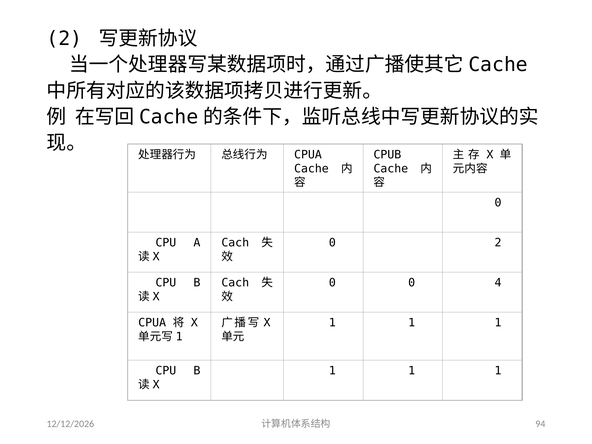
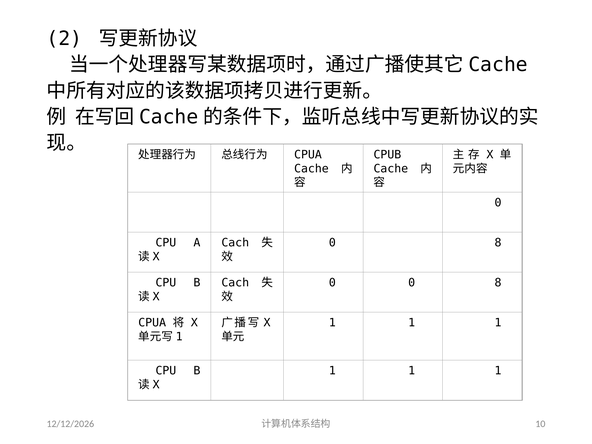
2: 2 -> 8 (498, 243)
0 0 4: 4 -> 8 (498, 283)
94: 94 -> 10 (540, 424)
